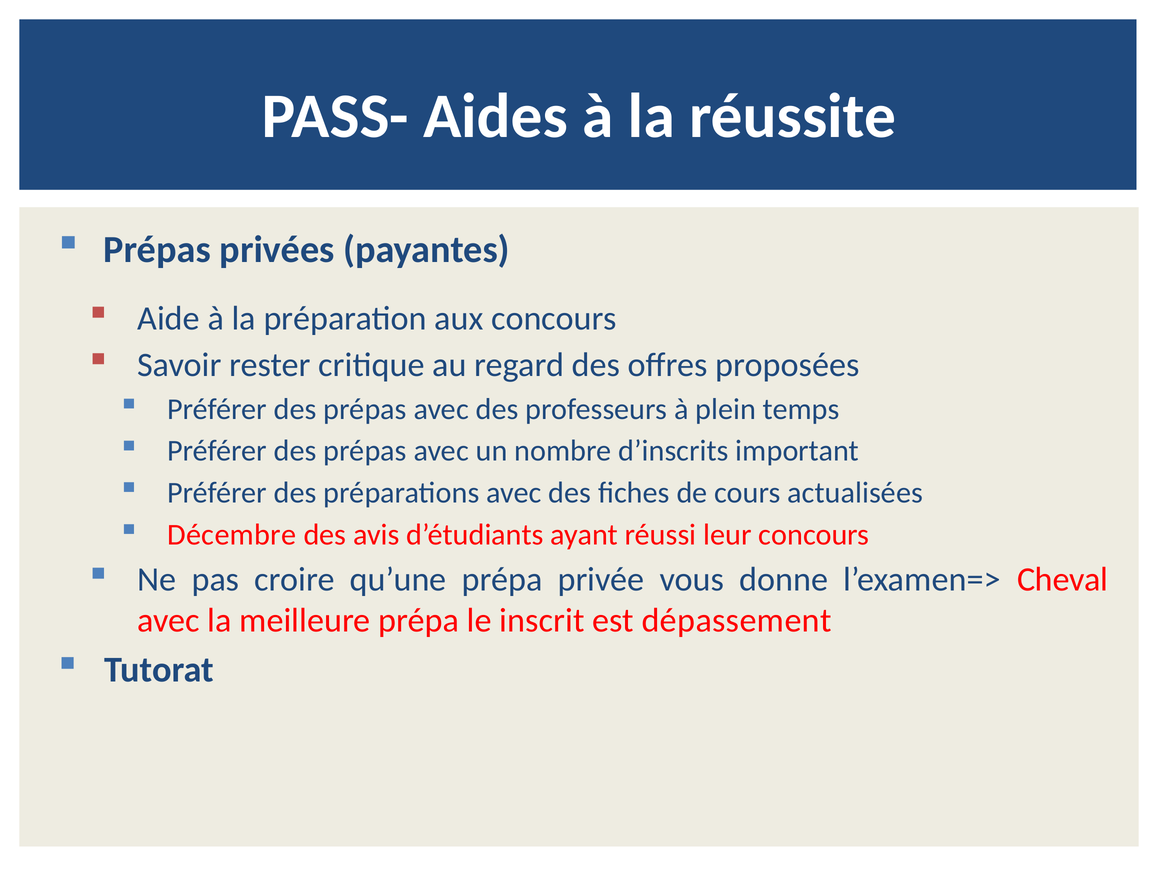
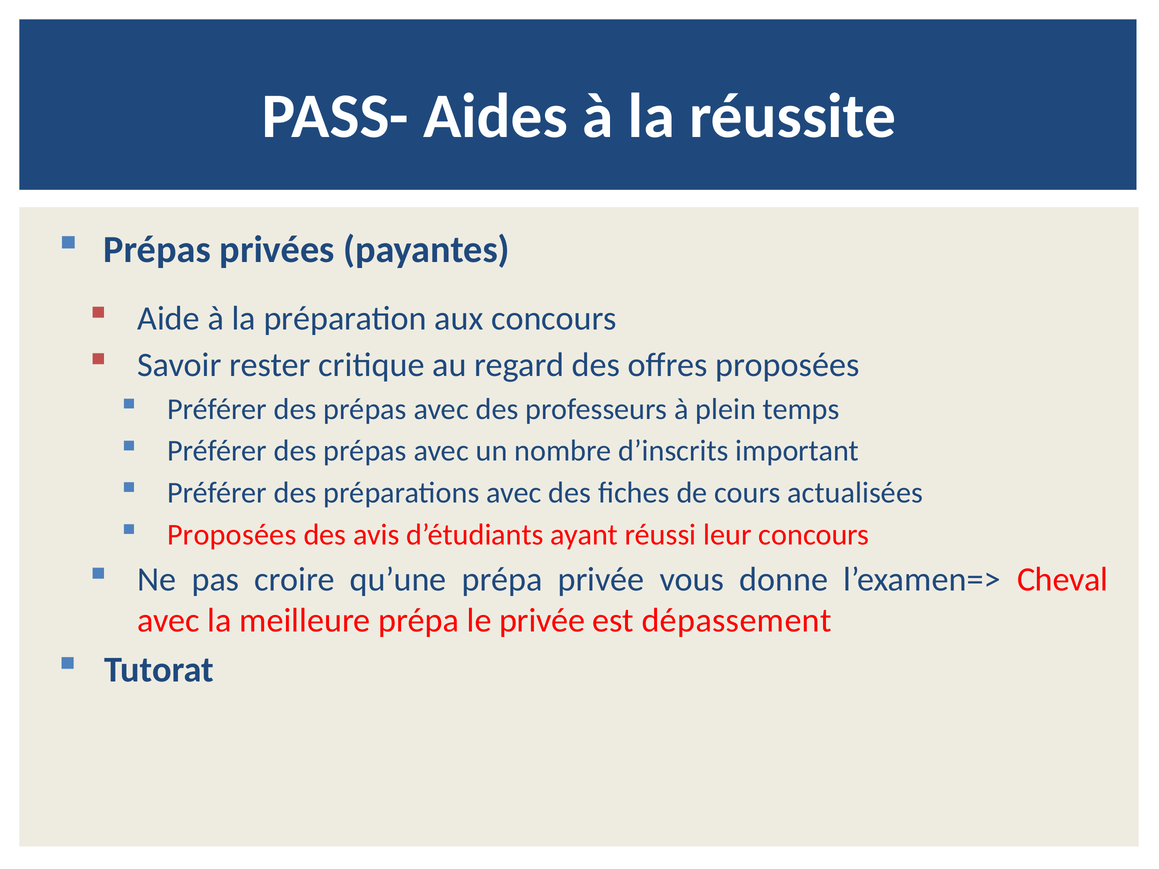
Décembre: Décembre -> Proposées (232, 535)
le inscrit: inscrit -> privée (542, 621)
